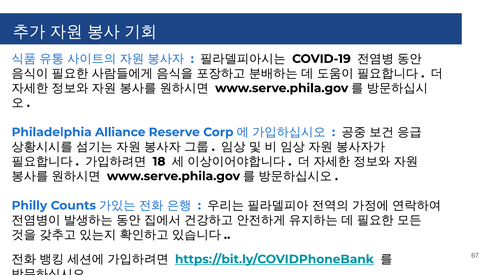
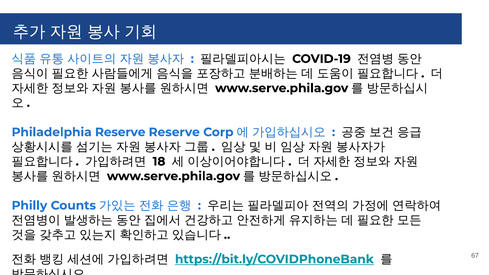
Philadelphia Alliance: Alliance -> Reserve (120, 132)
